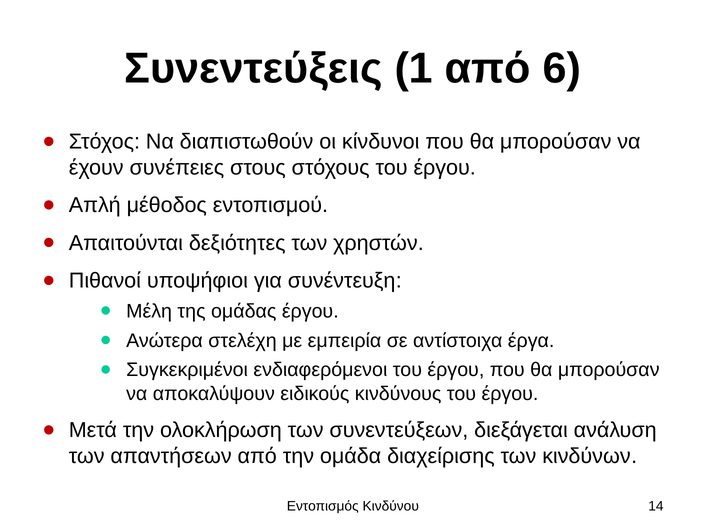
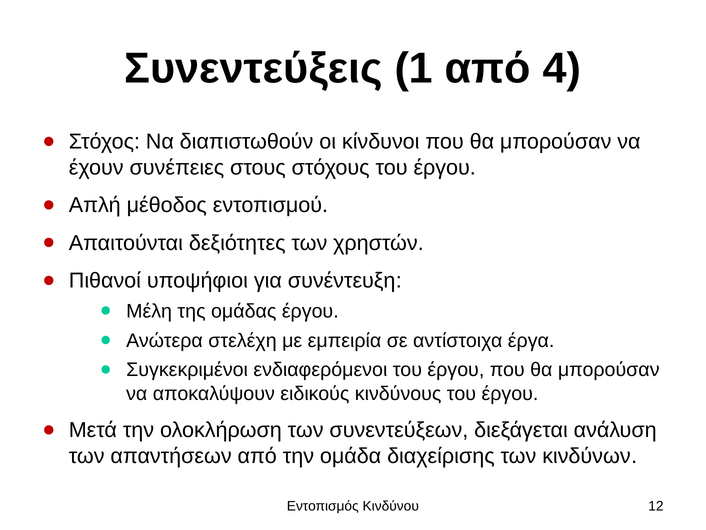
6: 6 -> 4 (562, 68)
14: 14 -> 12 (656, 506)
